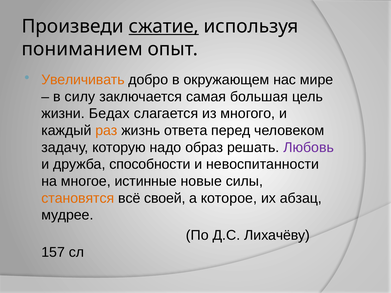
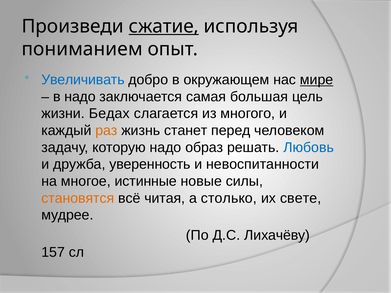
Увеличивать colour: orange -> blue (83, 80)
мире underline: none -> present (317, 80)
в силу: силу -> надо (80, 97)
ответа: ответа -> станет (186, 131)
Любовь colour: purple -> blue (309, 148)
способности: способности -> уверенность (150, 164)
своей: своей -> читая (165, 198)
которое: которое -> столько (229, 198)
абзац: абзац -> свете (301, 198)
